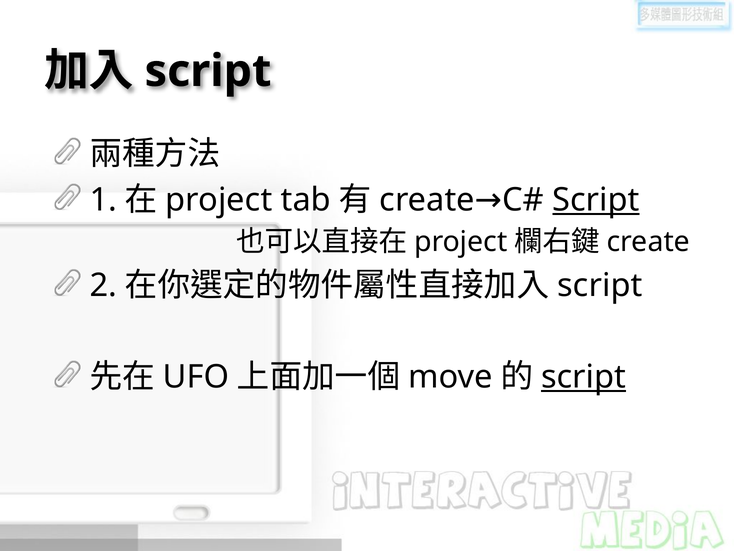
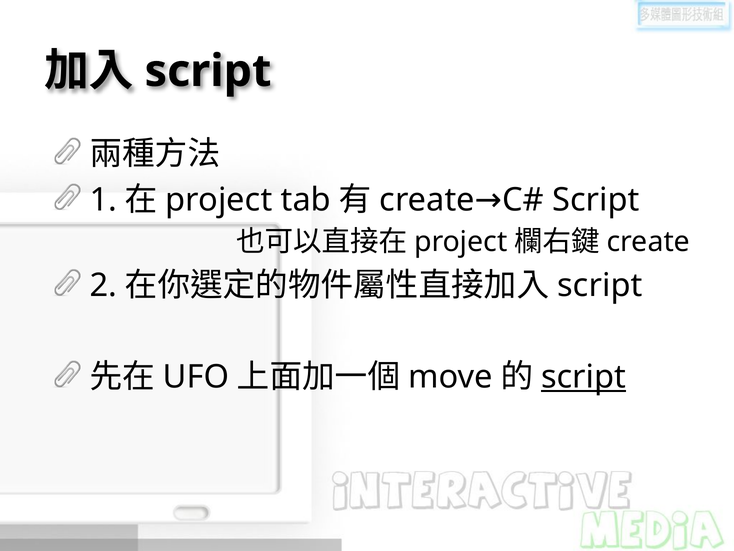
Script underline: present -> none (596, 200)
